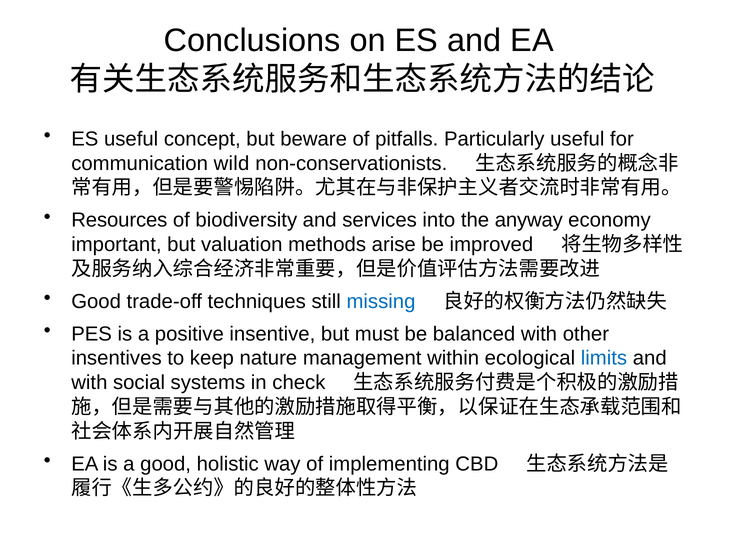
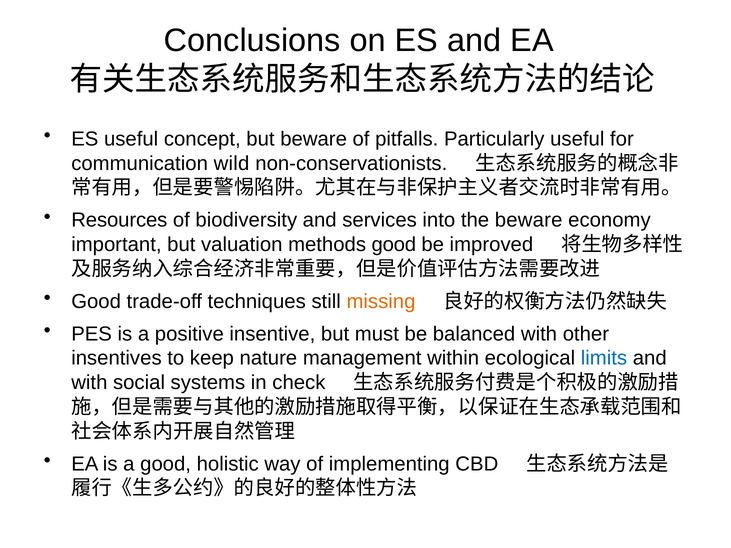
the anyway: anyway -> beware (529, 220)
methods arise: arise -> good (394, 245)
missing colour: blue -> orange (381, 302)
